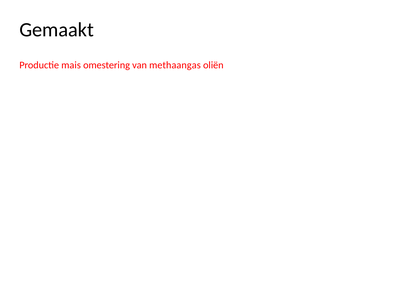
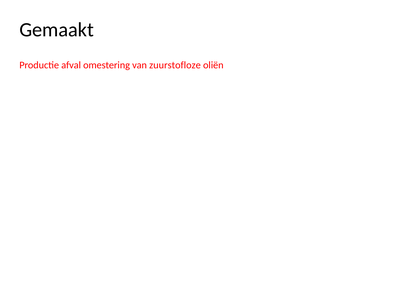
mais: mais -> afval (71, 65)
methaangas: methaangas -> zuurstofloze (175, 65)
